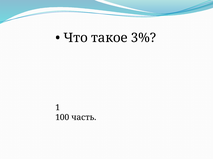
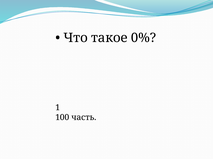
3%: 3% -> 0% (144, 38)
